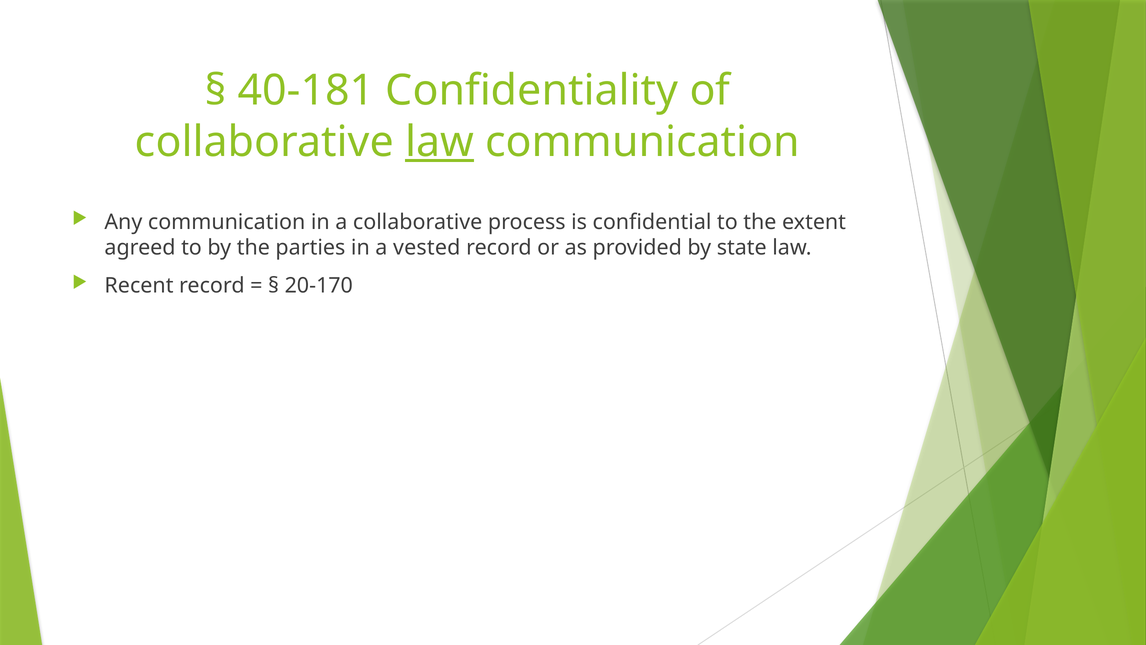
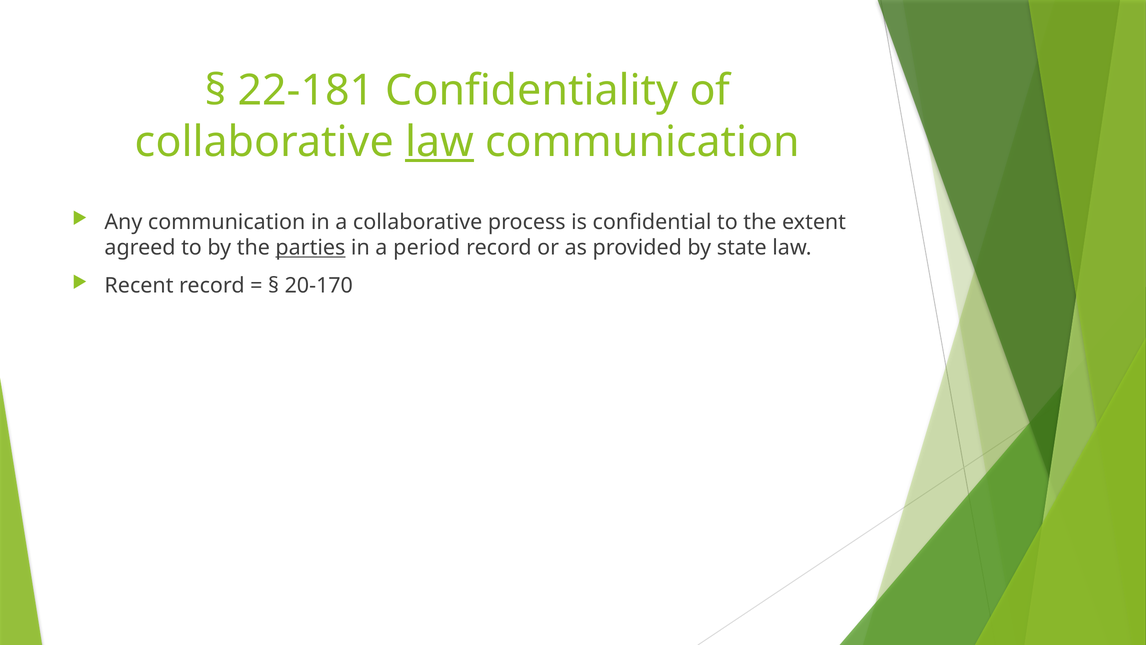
40-181: 40-181 -> 22-181 (306, 90)
parties underline: none -> present (310, 248)
vested: vested -> period (427, 248)
